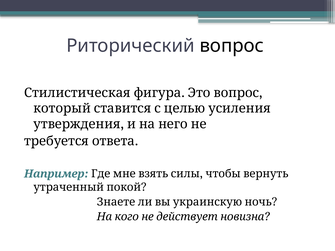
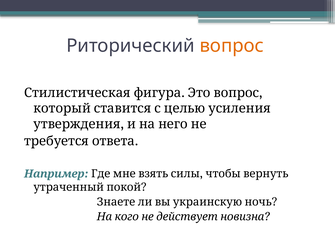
вопрос colour: black -> orange (232, 46)
